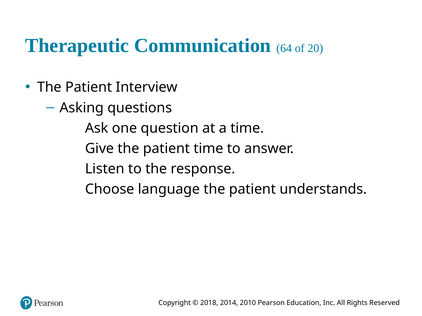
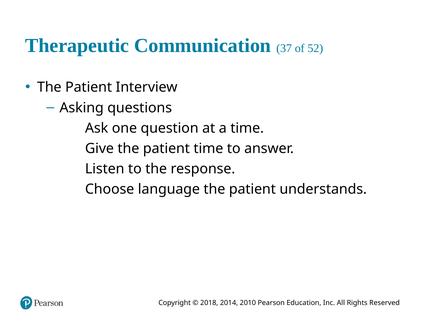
64: 64 -> 37 (284, 48)
20: 20 -> 52 (315, 48)
